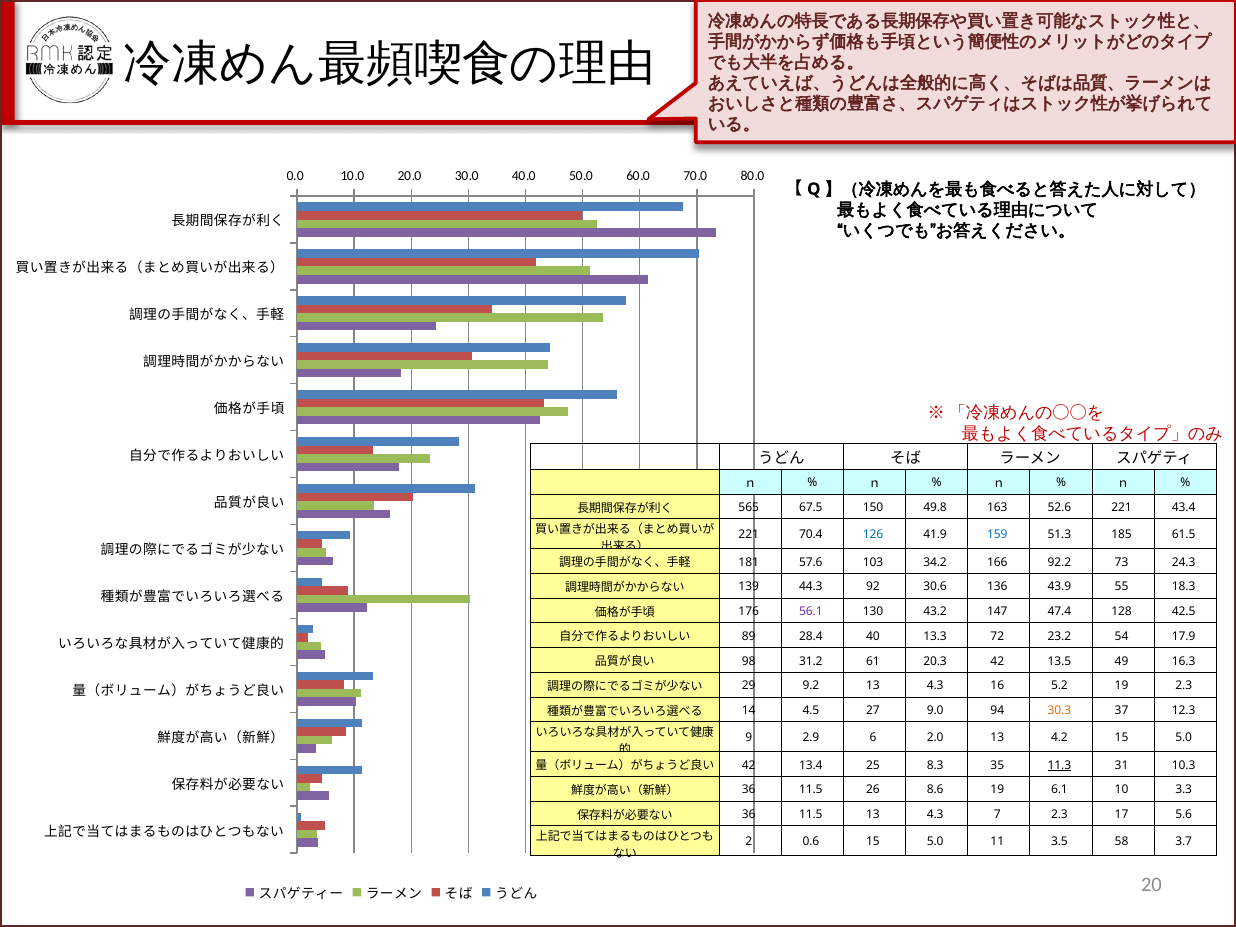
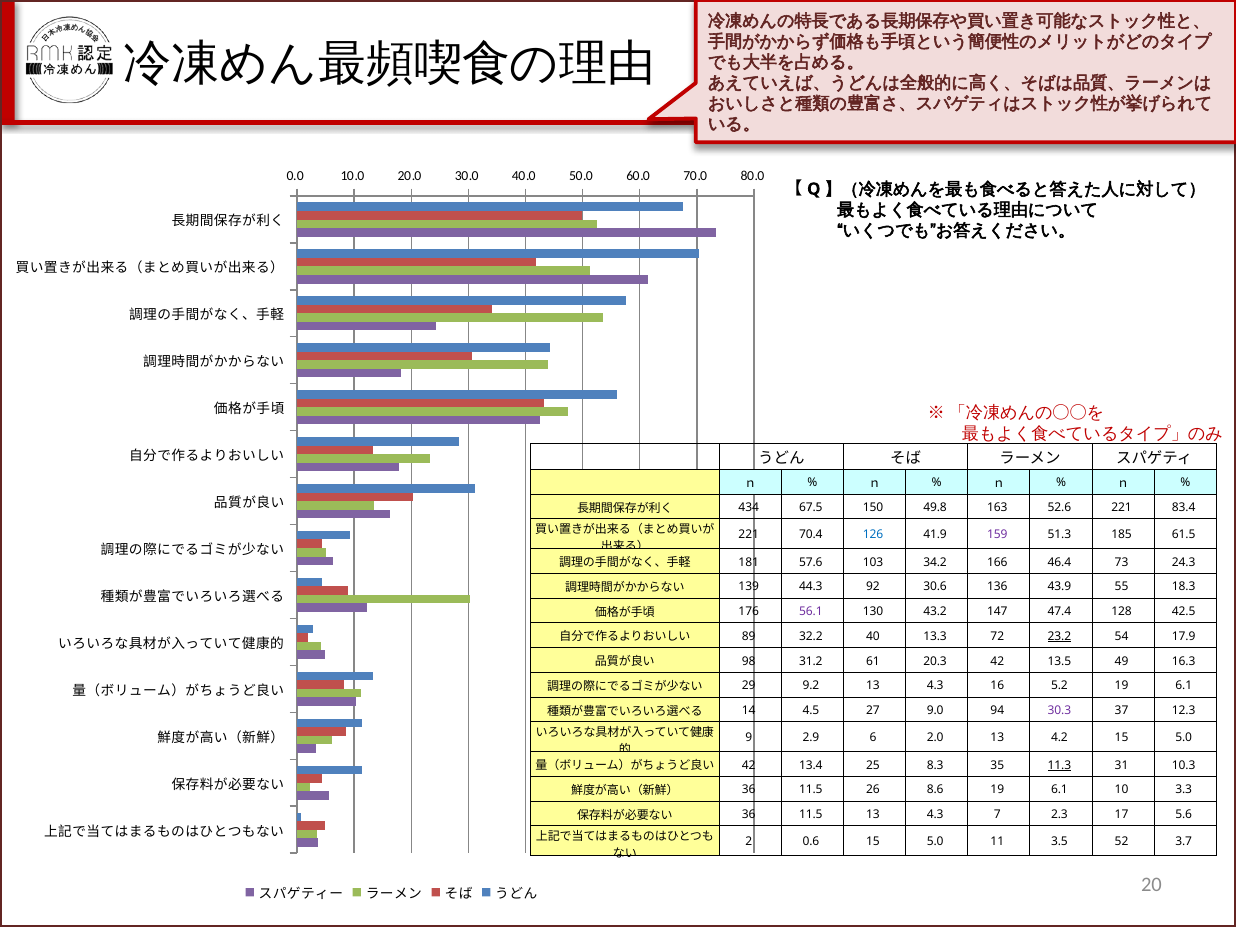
565: 565 -> 434 (749, 508)
43.4: 43.4 -> 83.4 (1184, 508)
159 colour: blue -> purple (997, 535)
92.2: 92.2 -> 46.4 (1059, 562)
28.4: 28.4 -> 32.2 (811, 636)
23.2 underline: none -> present (1059, 636)
5.2 19 2.3: 2.3 -> 6.1 (1184, 686)
30.3 colour: orange -> purple (1059, 711)
58: 58 -> 52 (1122, 842)
